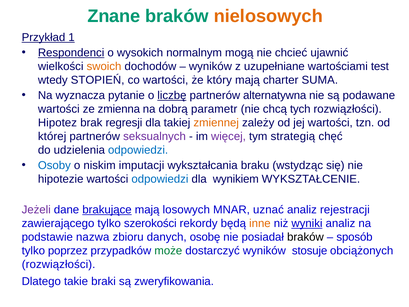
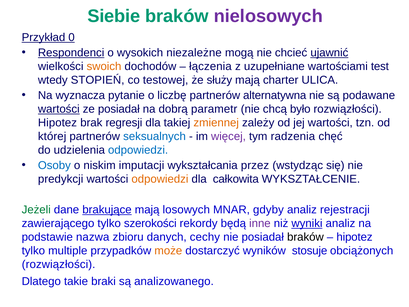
Znane: Znane -> Siebie (114, 16)
nielosowych colour: orange -> purple (268, 16)
1: 1 -> 0 (72, 37)
normalnym: normalnym -> niezależne (194, 53)
ujawnić underline: none -> present (329, 53)
wyników: wyników -> łączenia (210, 66)
co wartości: wartości -> testowej (166, 80)
który: który -> służy (219, 80)
SUMA: SUMA -> ULICA (320, 80)
liczbę underline: present -> none (172, 95)
wartości underline: none -> present (59, 109)
ze zmienna: zmienna -> posiadał (119, 109)
tych: tych -> było (300, 109)
seksualnych colour: purple -> blue (155, 136)
strategią: strategią -> radzenia (293, 136)
braku: braku -> przez (255, 165)
hipotezie: hipotezie -> predykcji (61, 179)
odpowiedzi colour: blue -> orange (160, 179)
wynikiem: wynikiem -> całkowita (236, 179)
Jeżeli colour: purple -> green (36, 210)
uznać: uznać -> gdyby (268, 210)
inne colour: orange -> purple (260, 223)
osobę: osobę -> cechy (205, 237)
sposób: sposób -> hipotez (354, 237)
poprzez: poprzez -> multiple (68, 250)
może colour: green -> orange (168, 250)
zweryfikowania: zweryfikowania -> analizowanego (174, 281)
